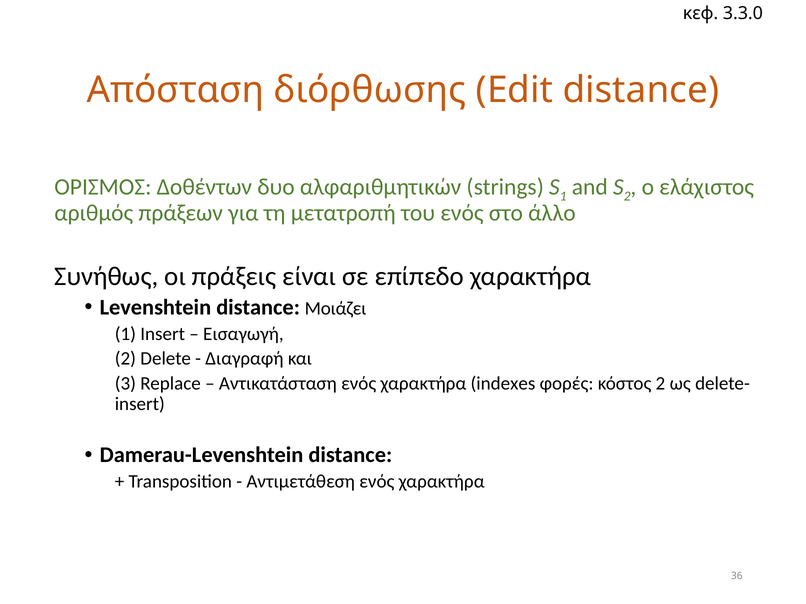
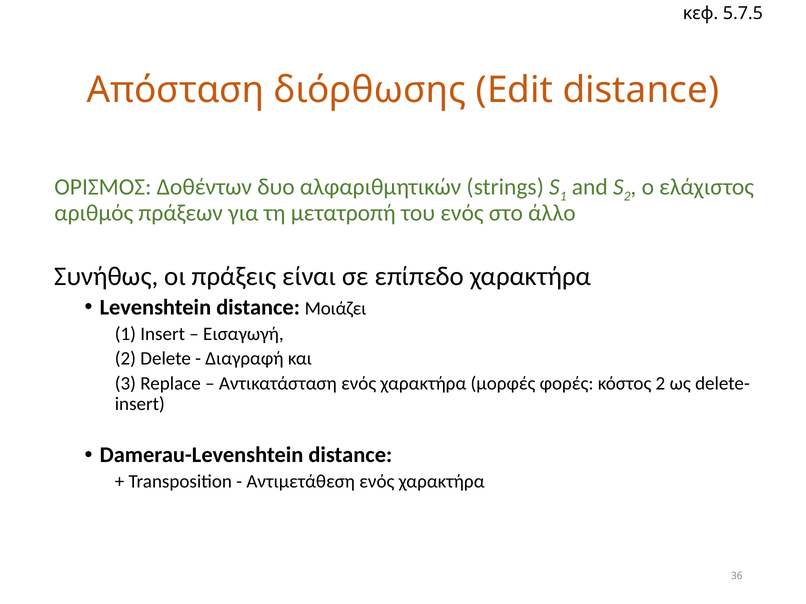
3.3.0: 3.3.0 -> 5.7.5 (743, 13)
indexes: indexes -> μορφές (503, 384)
